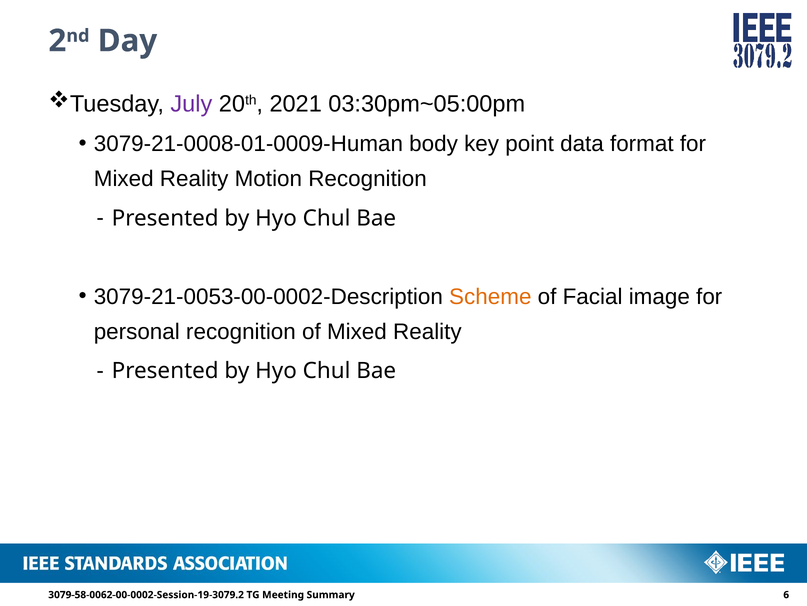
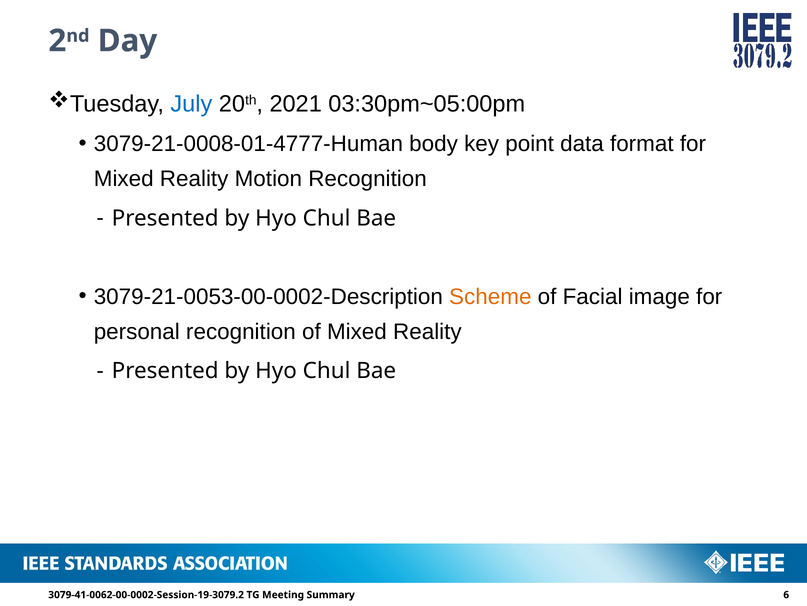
July colour: purple -> blue (191, 104)
3079-21-0008-01-0009-Human: 3079-21-0008-01-0009-Human -> 3079-21-0008-01-4777-Human (248, 144)
3079-58-0062-00-0002-Session-19-3079.2: 3079-58-0062-00-0002-Session-19-3079.2 -> 3079-41-0062-00-0002-Session-19-3079.2 (146, 594)
